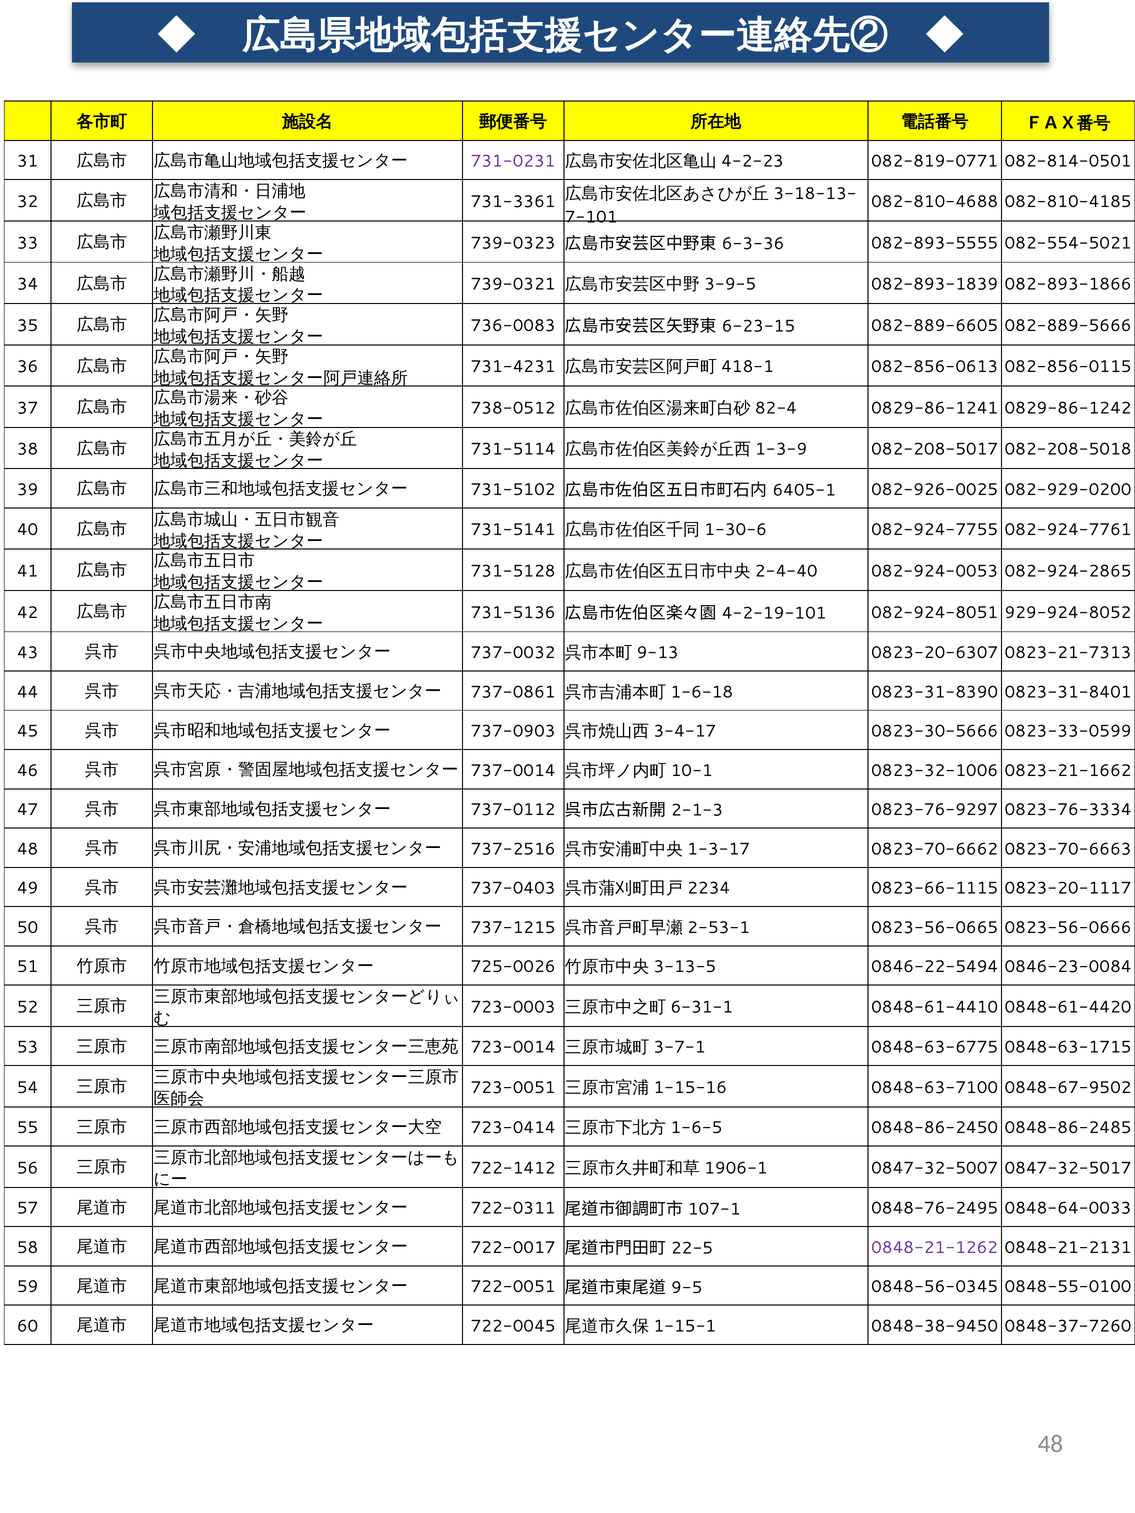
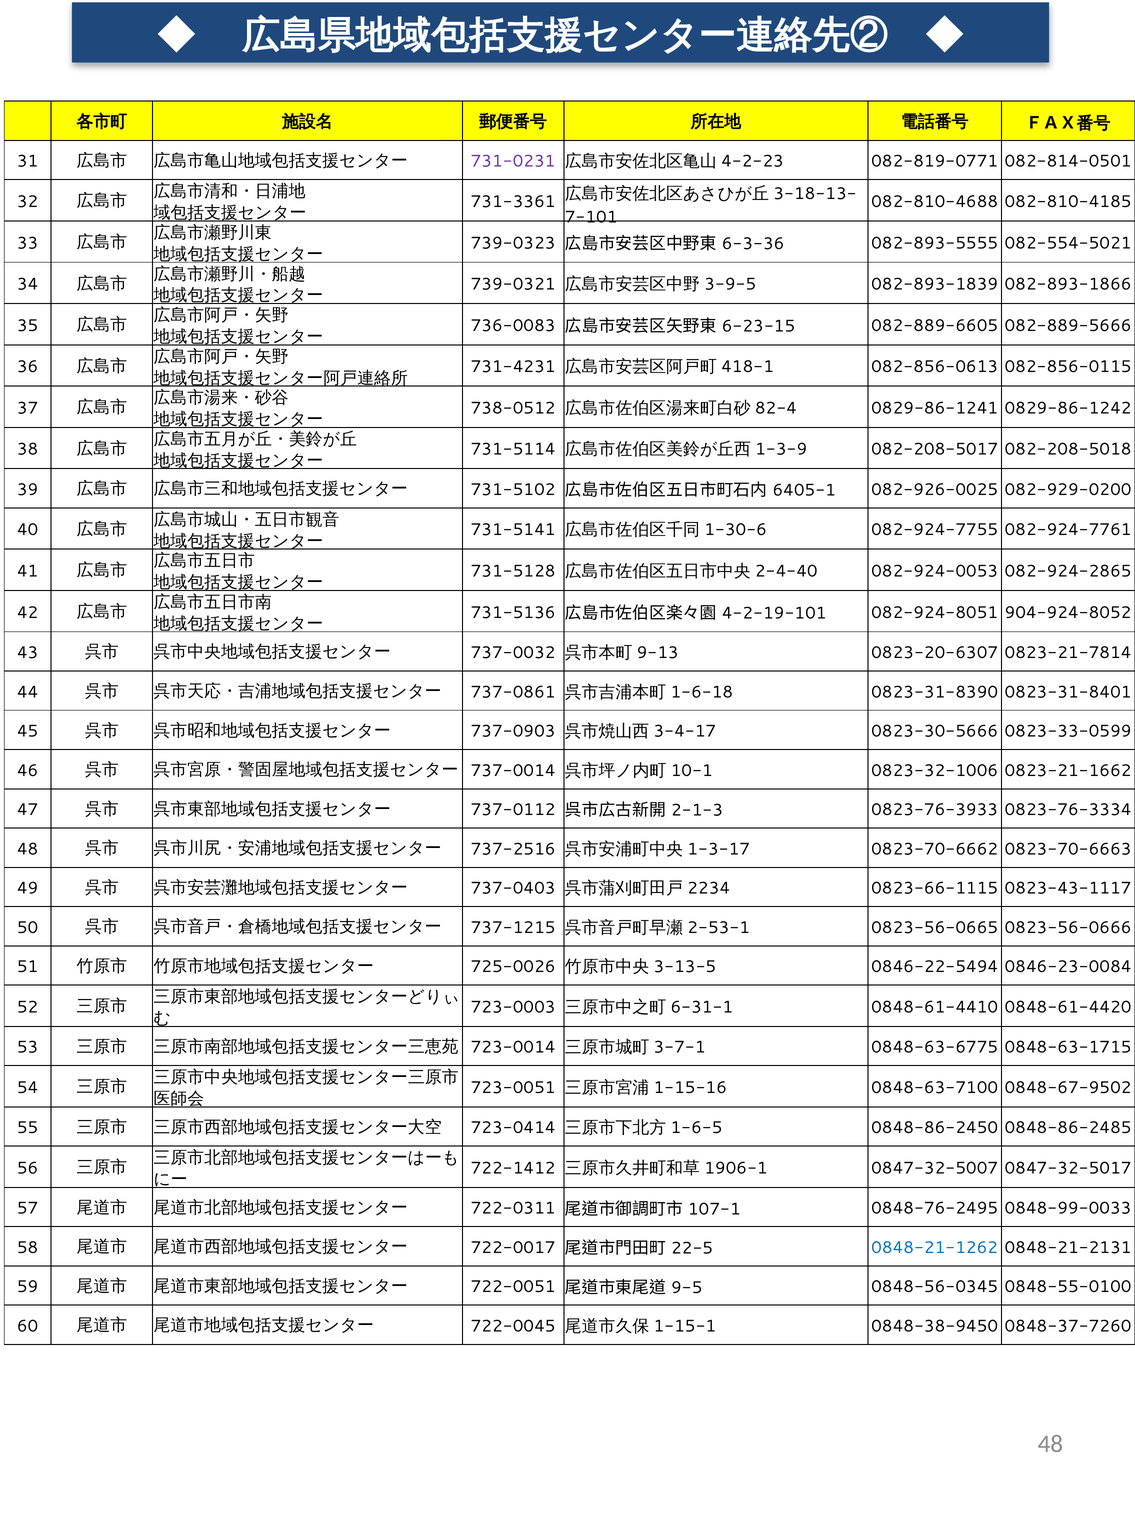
929-924-8052: 929-924-8052 -> 904-924-8052 (1068, 613)
0823-21-7313: 0823-21-7313 -> 0823-21-7814 (1068, 653)
0823-76-9297: 0823-76-9297 -> 0823-76-3933 (935, 810)
0823-20-1117: 0823-20-1117 -> 0823-43-1117 (1068, 888)
0848-64-0033: 0848-64-0033 -> 0848-99-0033 (1068, 1209)
0848-21-1262 colour: purple -> blue (935, 1248)
